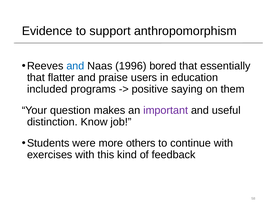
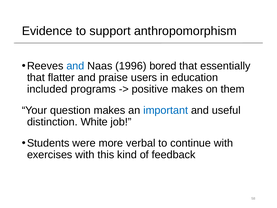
positive saying: saying -> makes (187, 89)
important colour: purple -> blue (166, 110)
Know: Know -> White (94, 122)
others: others -> verbal (141, 143)
